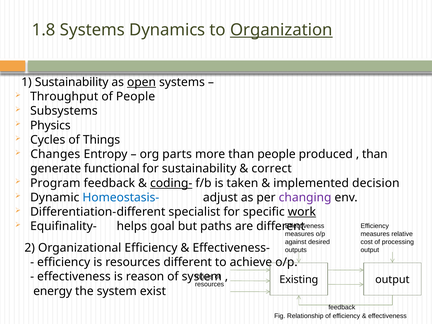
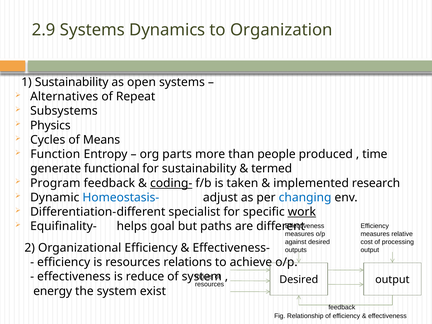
1.8: 1.8 -> 2.9 (44, 30)
Organization underline: present -> none (281, 30)
open underline: present -> none (142, 82)
Throughput: Throughput -> Alternatives (64, 97)
of People: People -> Repeat (136, 97)
Things: Things -> Means (102, 140)
Changes: Changes -> Function (55, 154)
than: than -> time (375, 154)
correct: correct -> termed (272, 169)
decision: decision -> research (376, 183)
changing colour: purple -> blue (305, 197)
resources different: different -> relations (188, 262)
reason: reason -> reduce (145, 277)
Existing: Existing -> Desired (299, 280)
